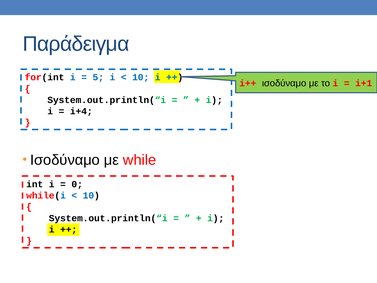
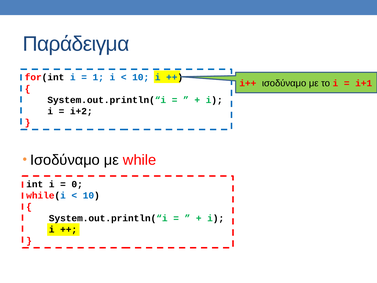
5: 5 -> 1 (98, 77)
i+4: i+4 -> i+2 (81, 111)
